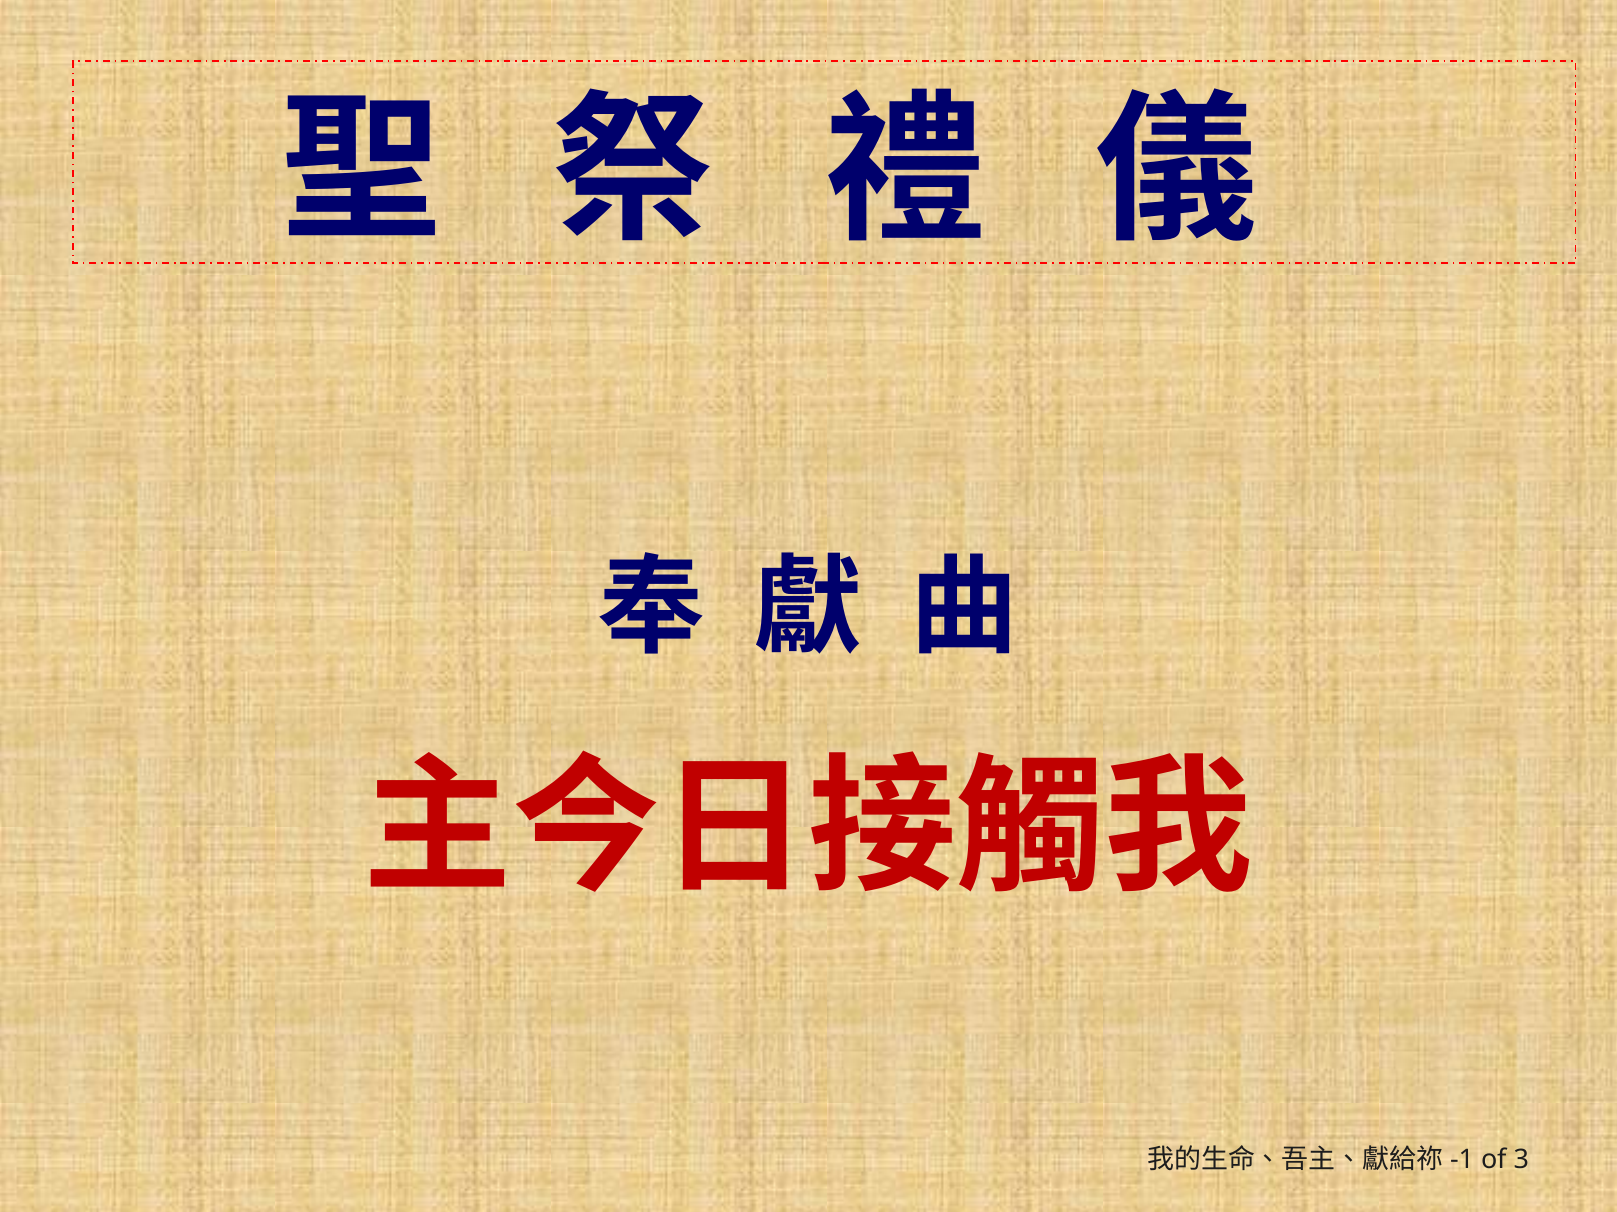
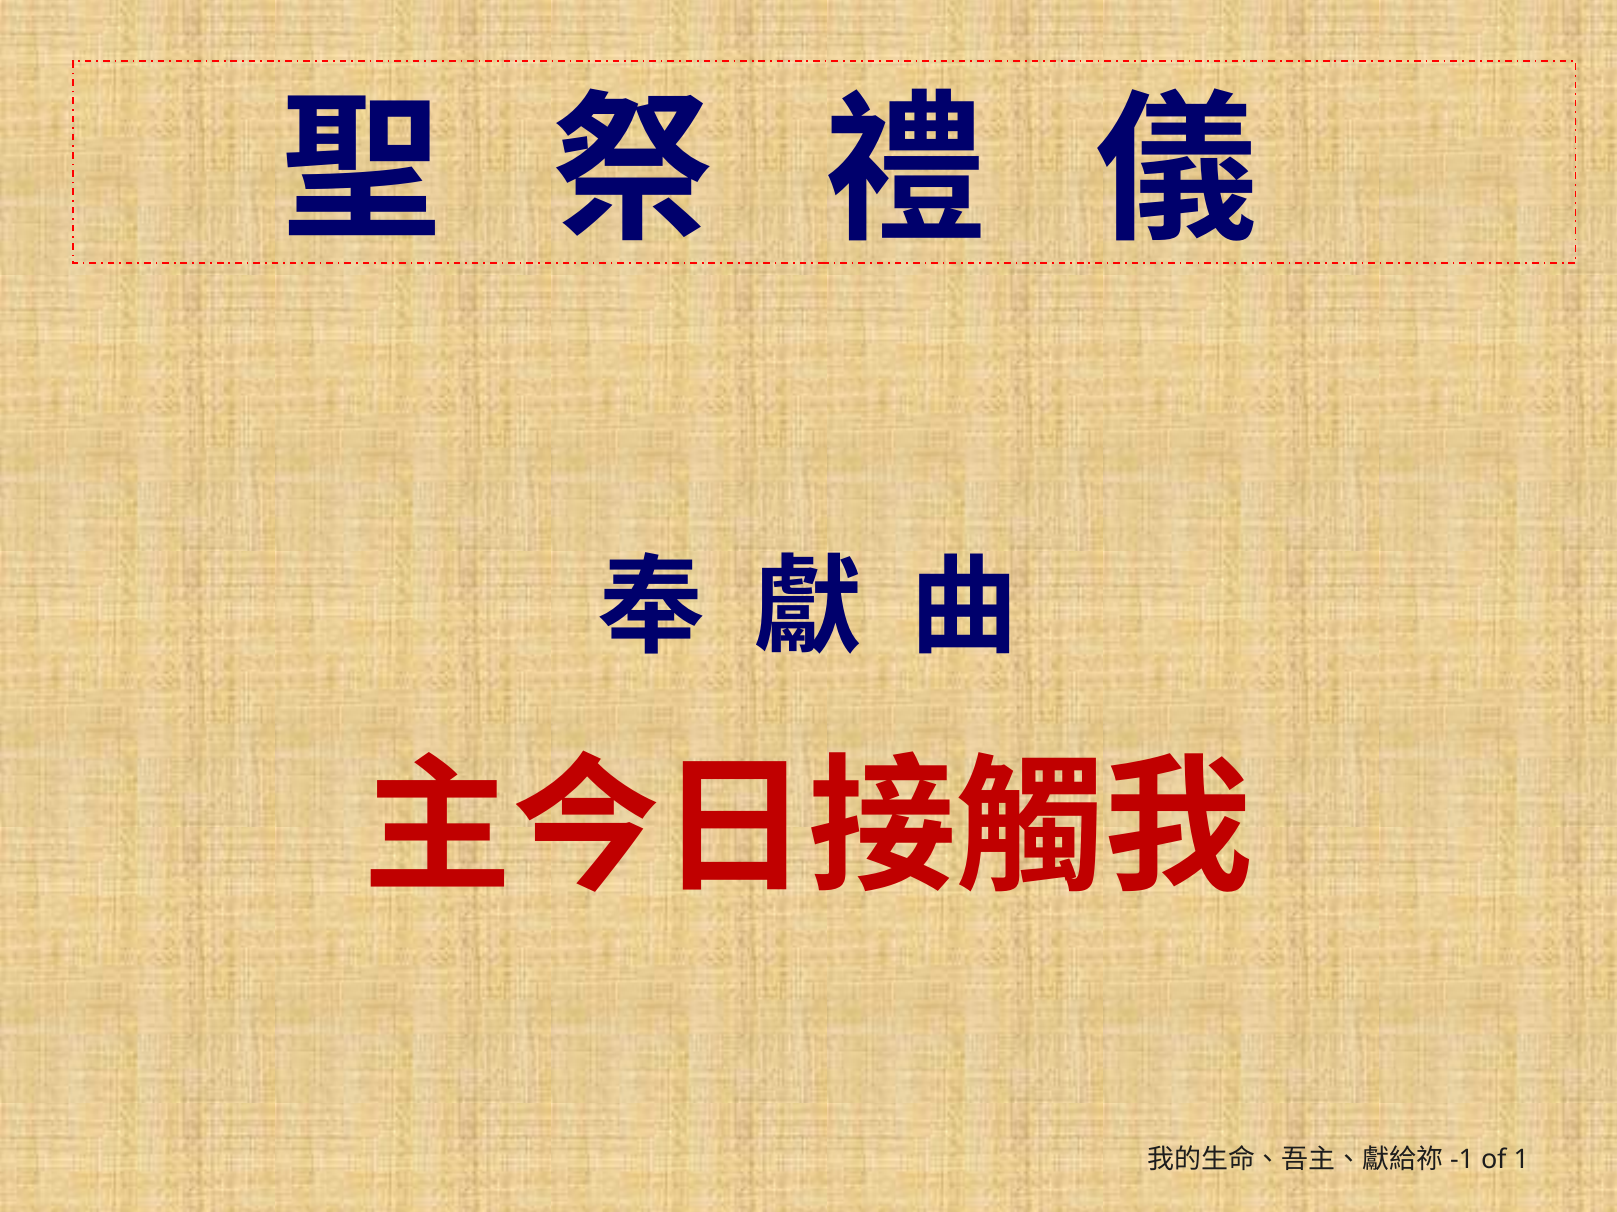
3: 3 -> 1 (1521, 1160)
